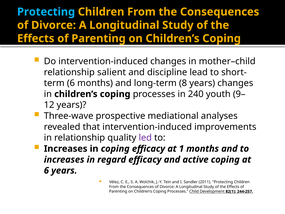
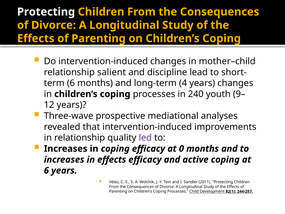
Protecting colour: light blue -> white (46, 12)
8: 8 -> 4 (183, 83)
1: 1 -> 0 (181, 149)
in regard: regard -> effects (112, 159)
